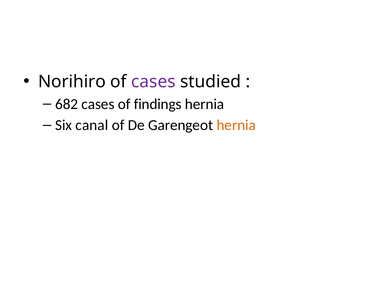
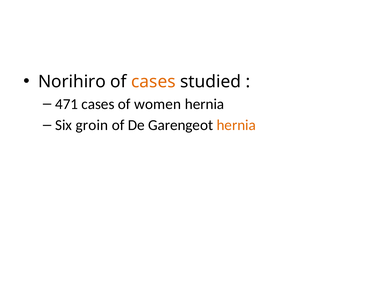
cases colour: purple -> orange (153, 82)
682: 682 -> 471 (67, 104)
findings: findings -> women (158, 104)
canal: canal -> groin (92, 125)
